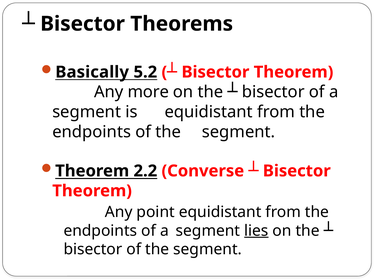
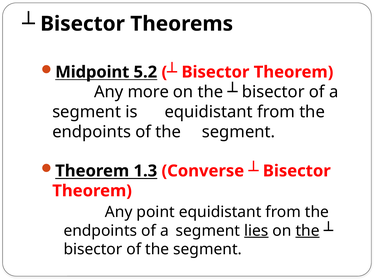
Basically: Basically -> Midpoint (92, 72)
2.2: 2.2 -> 1.3 (145, 171)
the underline: none -> present (308, 231)
